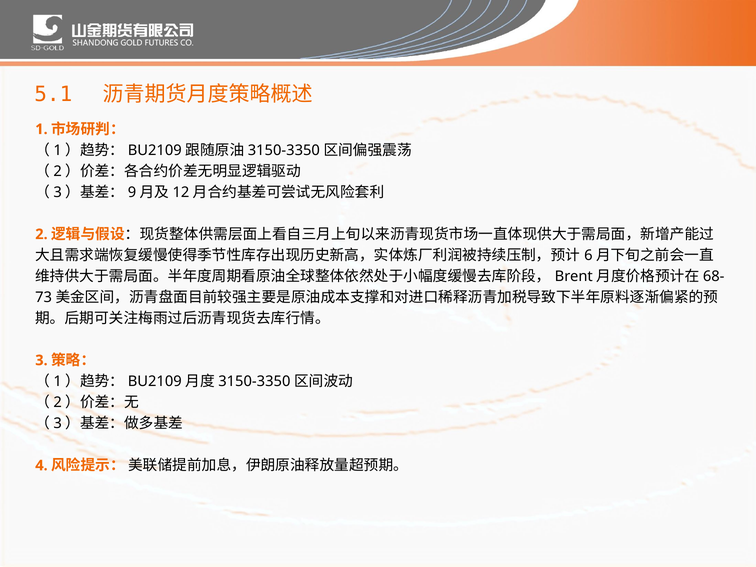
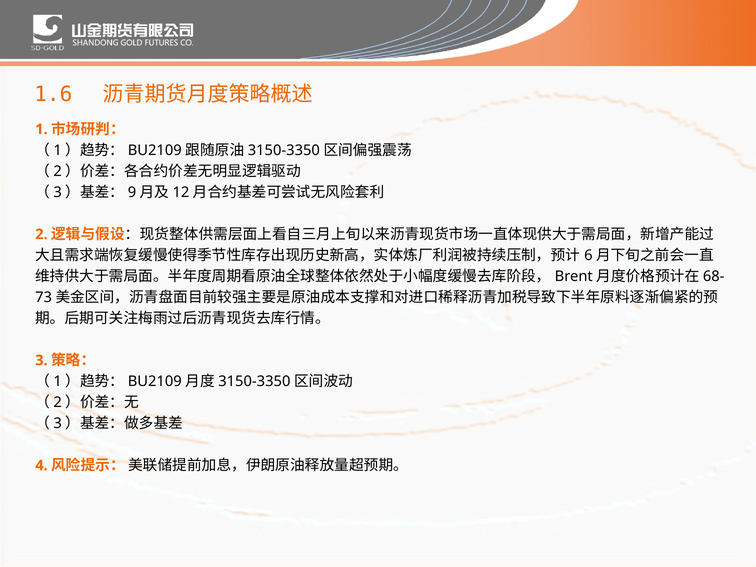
5.1: 5.1 -> 1.6 (53, 94)
